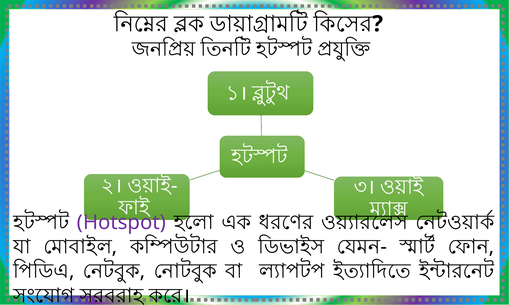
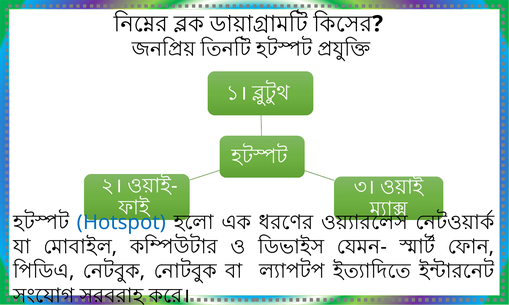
Hotspot colour: purple -> blue (121, 223)
